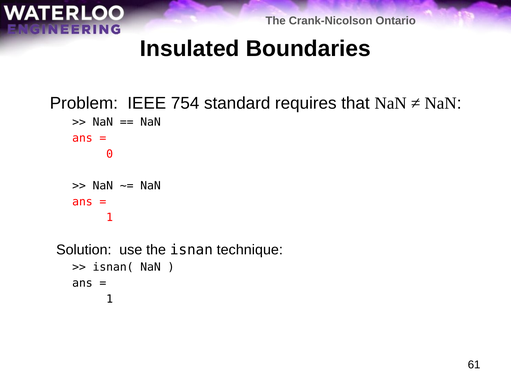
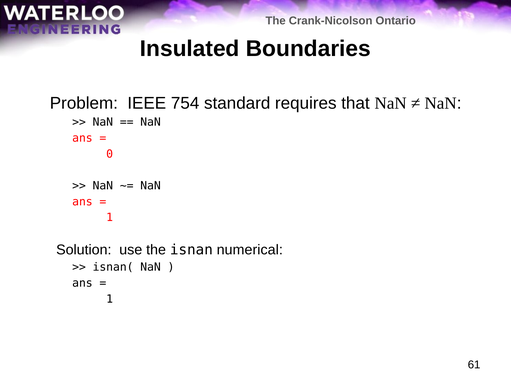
technique: technique -> numerical (250, 250)
